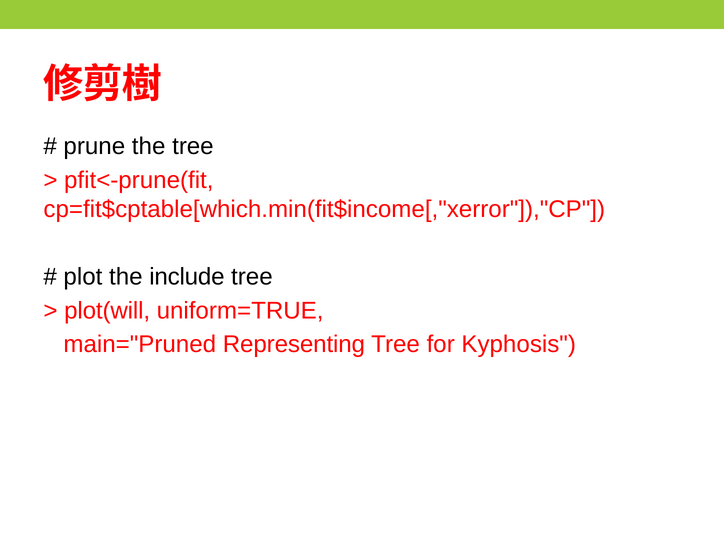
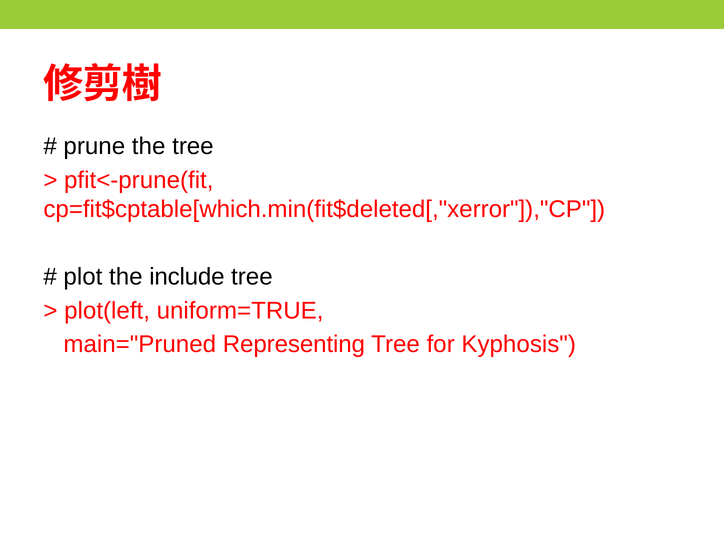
cp=fit$cptable[which.min(fit$income[,"xerror"]),"CP: cp=fit$cptable[which.min(fit$income[,"xerror"]),"CP -> cp=fit$cptable[which.min(fit$deleted[,"xerror"]),"CP (324, 209)
plot(will: plot(will -> plot(left (107, 311)
